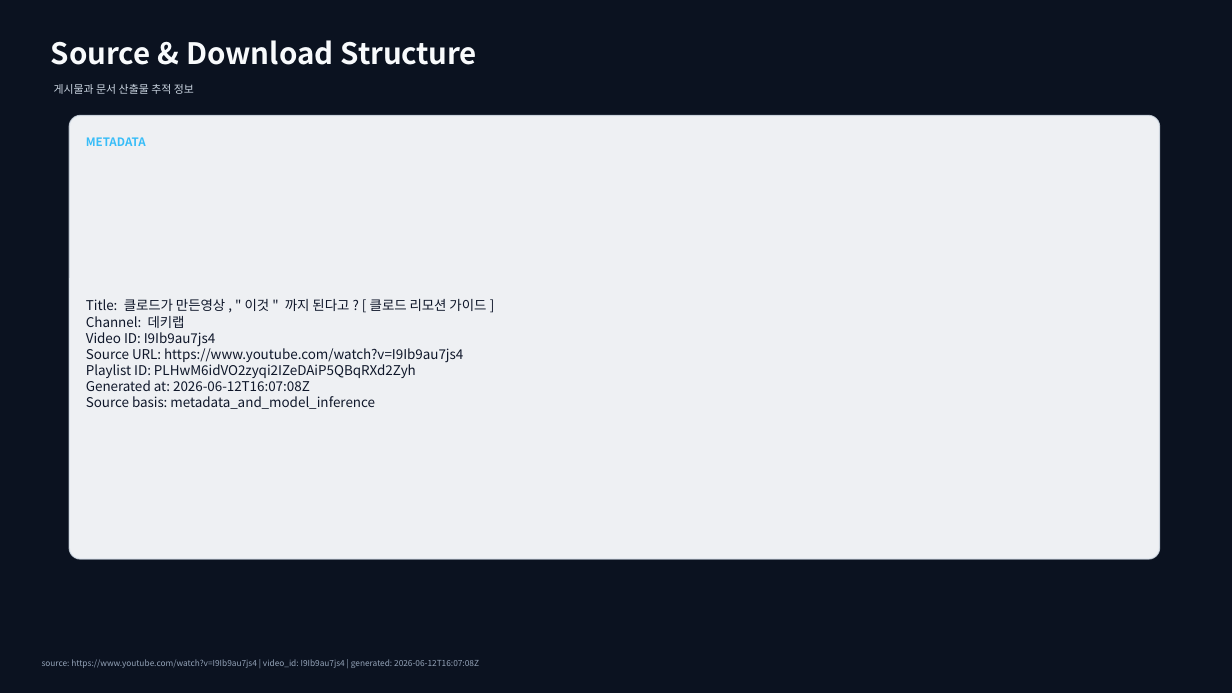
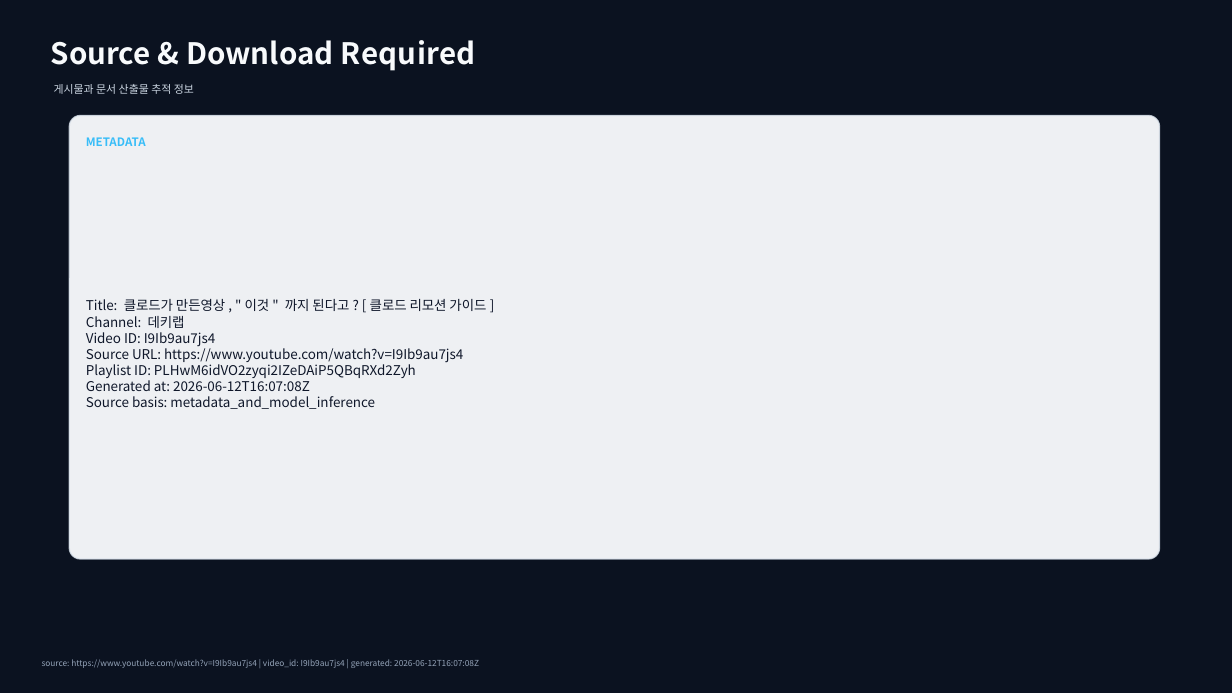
Structure: Structure -> Required (408, 55)
